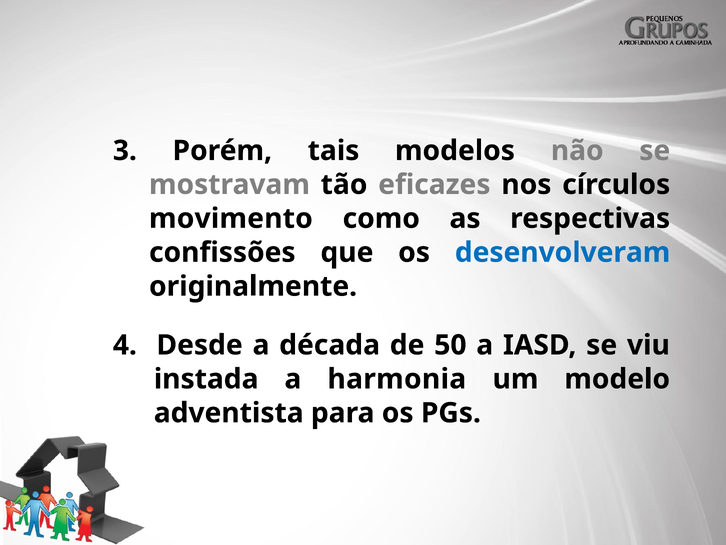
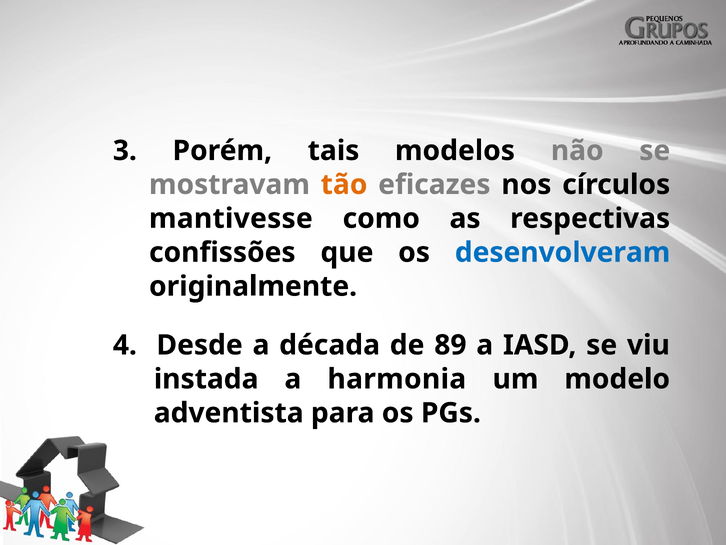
tão colour: black -> orange (344, 184)
movimento: movimento -> mantivesse (231, 218)
50: 50 -> 89 (450, 345)
